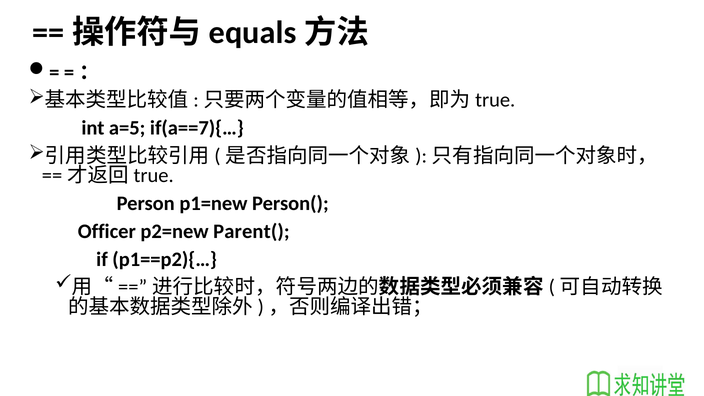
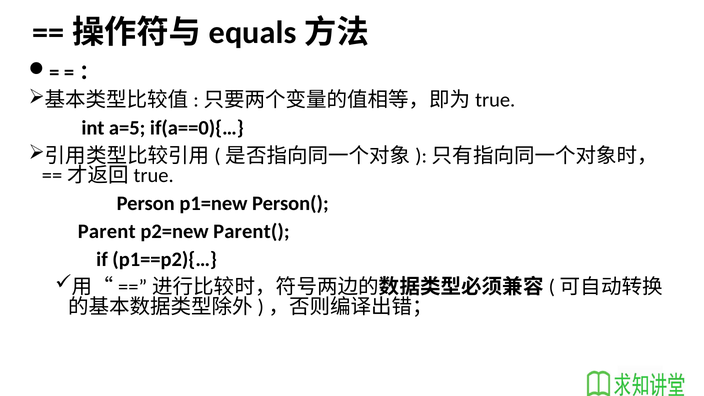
if(a==7){…: if(a==7){… -> if(a==0){… (197, 128)
Officer: Officer -> Parent (107, 231)
